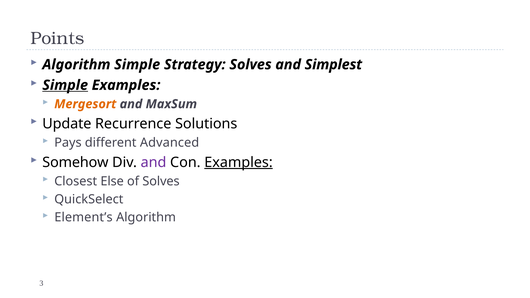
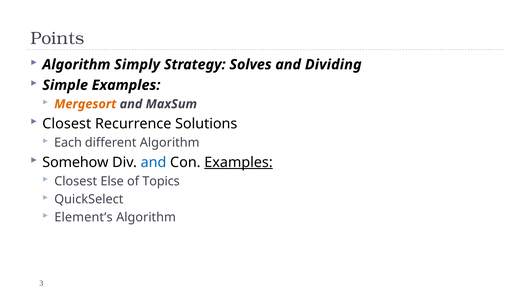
Algorithm Simple: Simple -> Simply (137, 65)
Simplest: Simplest -> Dividing (333, 65)
Simple underline: present -> none (65, 85)
Update: Update -> Closest (67, 124)
Pays: Pays -> Each (68, 143)
different Advanced: Advanced -> Algorithm (170, 143)
and colour: purple -> blue (153, 162)
of Solves: Solves -> Topics (161, 181)
